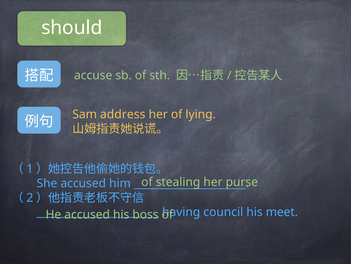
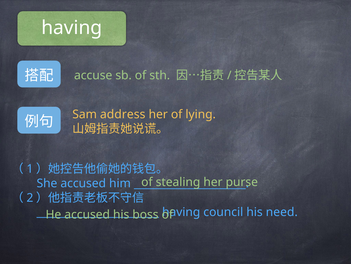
should: should -> having (72, 28)
meet: meet -> need (282, 212)
